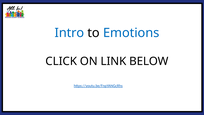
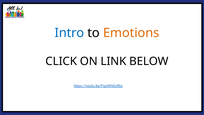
Emotions colour: blue -> orange (131, 33)
